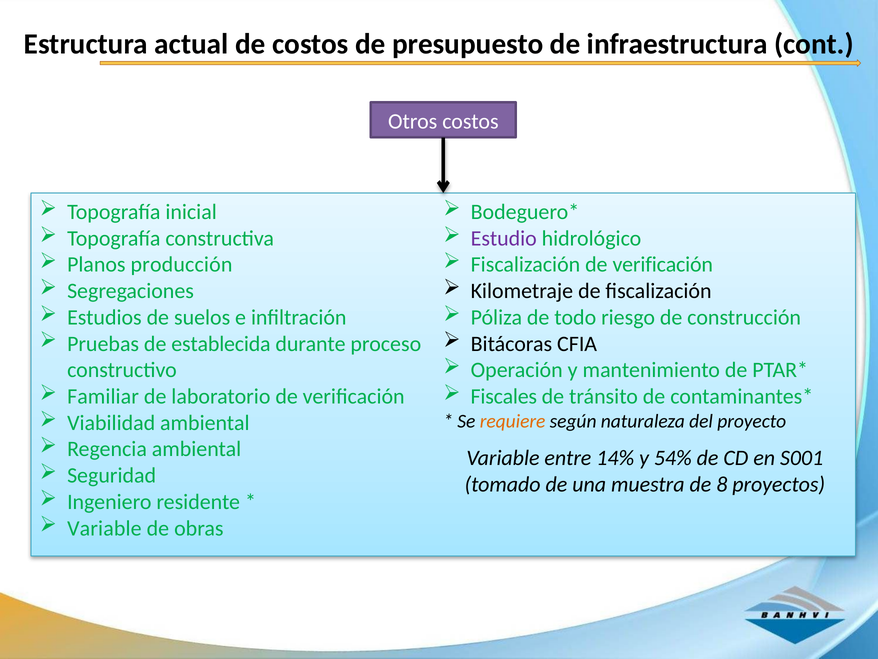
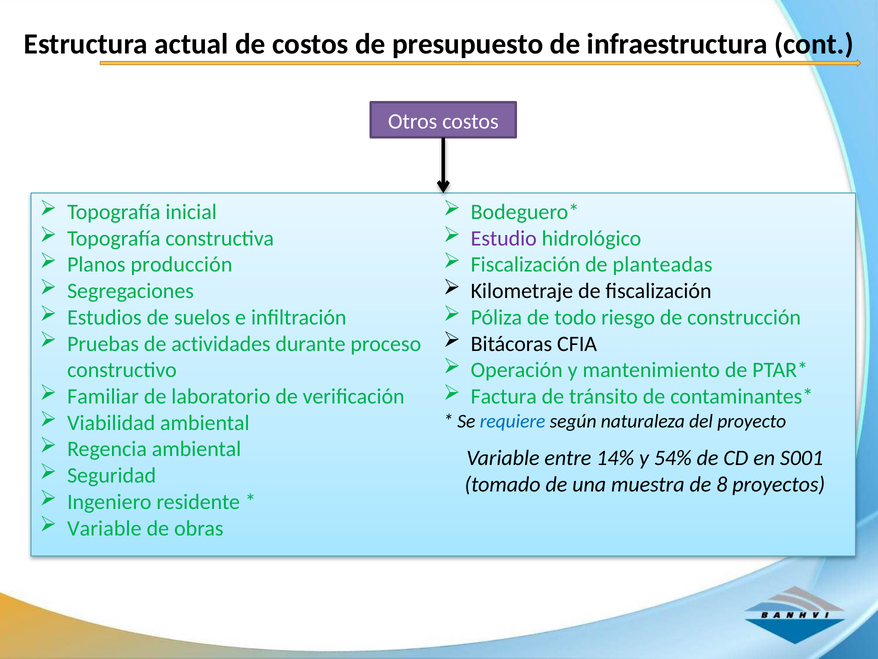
Fiscalización de verificación: verificación -> planteadas (663, 265)
establecida: establecida -> actividades (221, 344)
Fiscales: Fiscales -> Factura (504, 396)
requiere colour: orange -> blue (513, 421)
